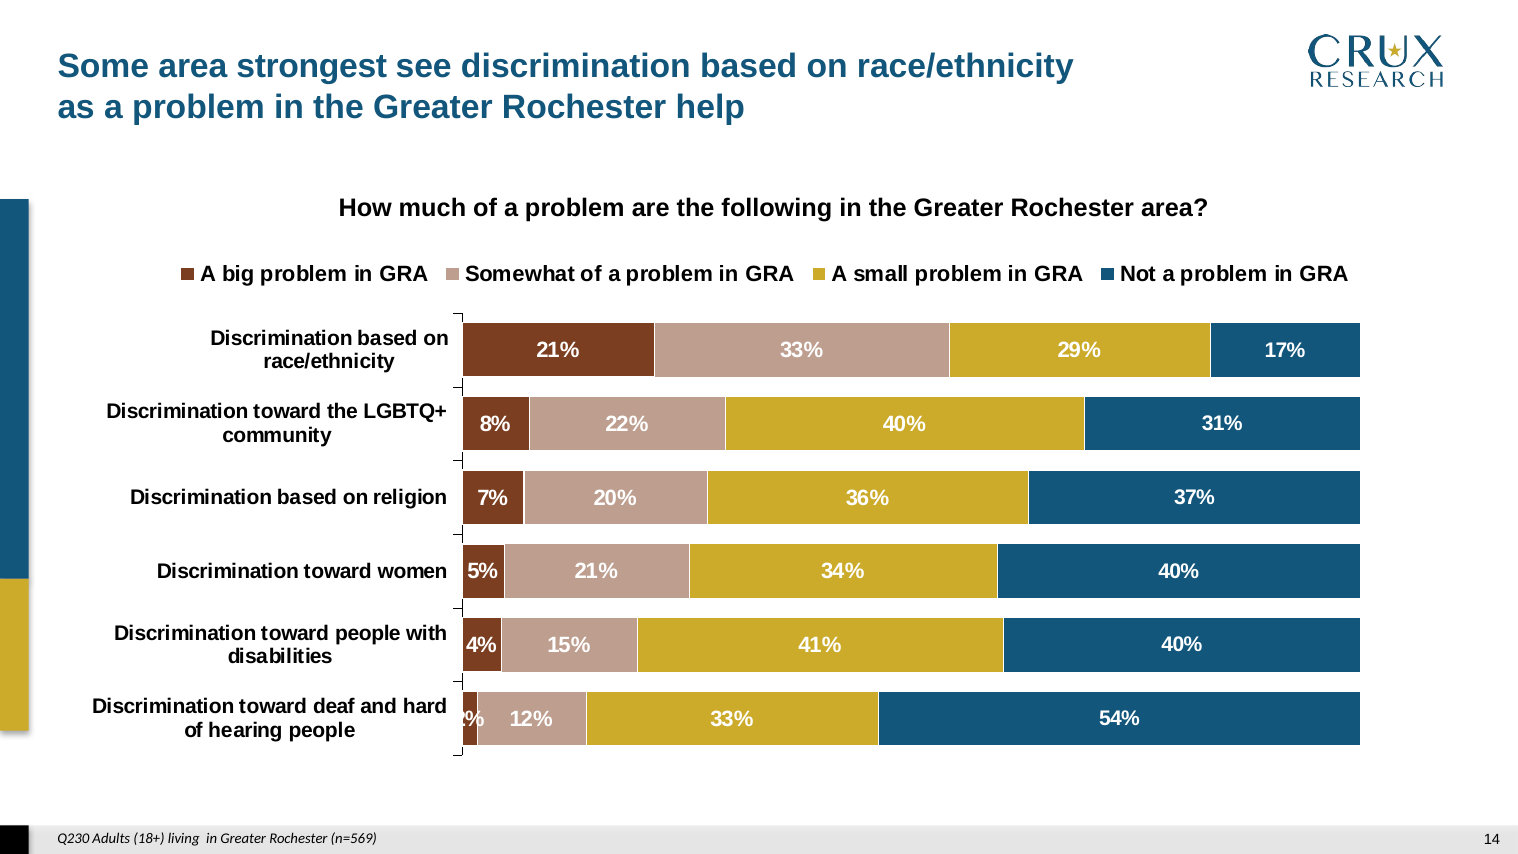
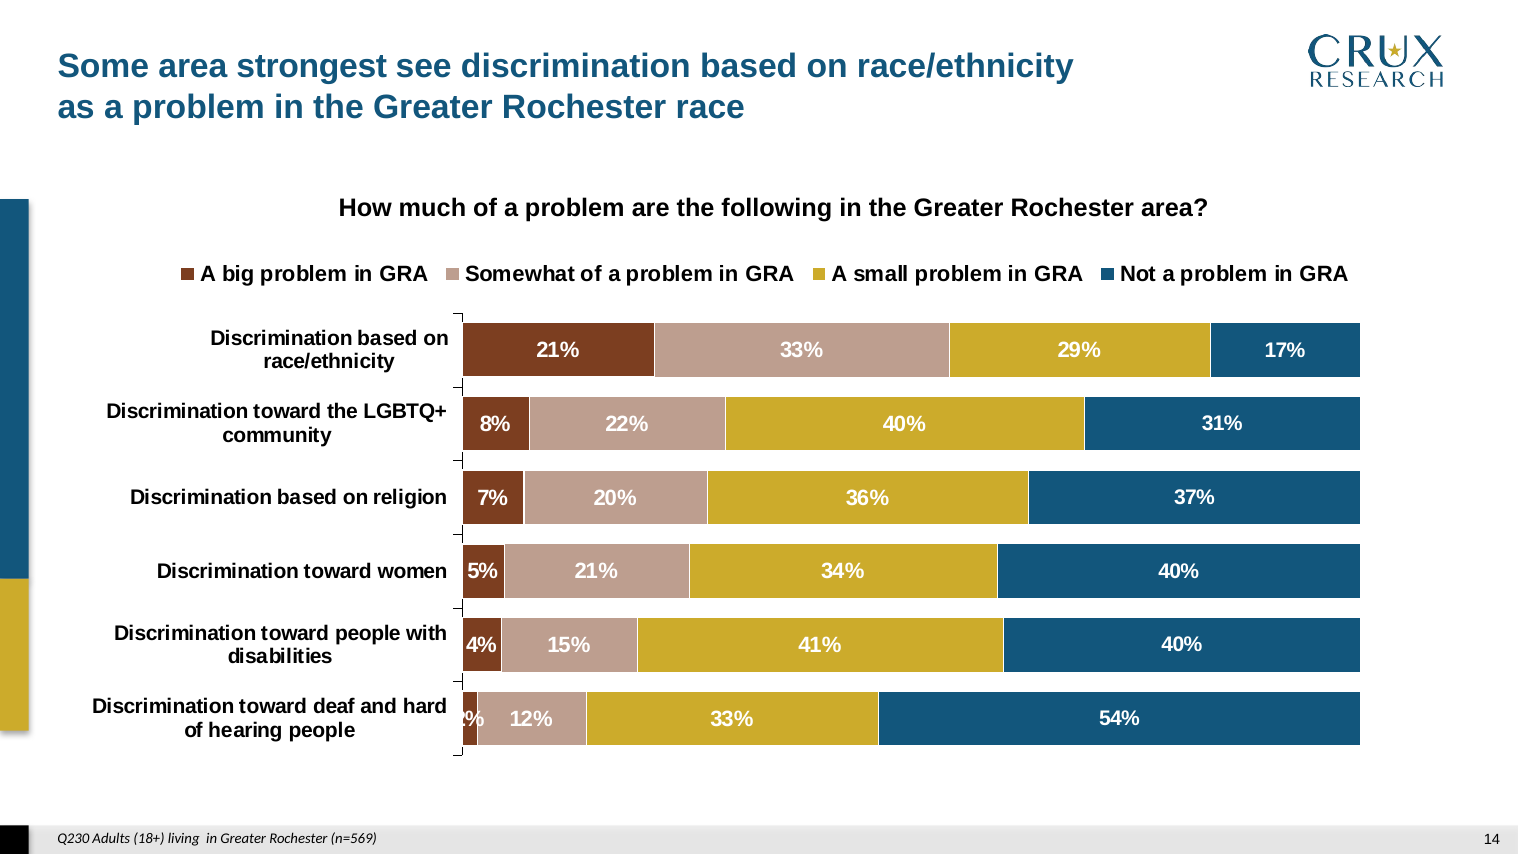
help: help -> race (710, 107)
